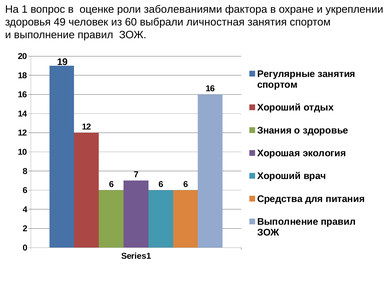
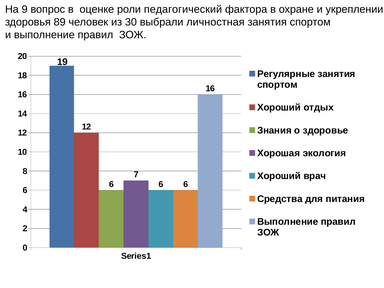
1: 1 -> 9 (25, 9)
заболеваниями: заболеваниями -> педагогический (183, 9)
49: 49 -> 89 (60, 22)
60: 60 -> 30 (131, 22)
